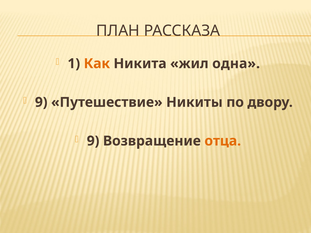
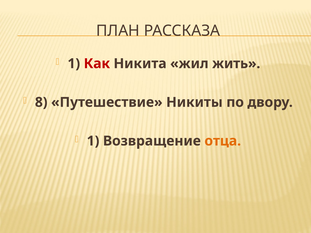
Как colour: orange -> red (97, 64)
одна: одна -> жить (236, 64)
9: 9 -> 8 (41, 102)
9: 9 -> 1 (93, 141)
